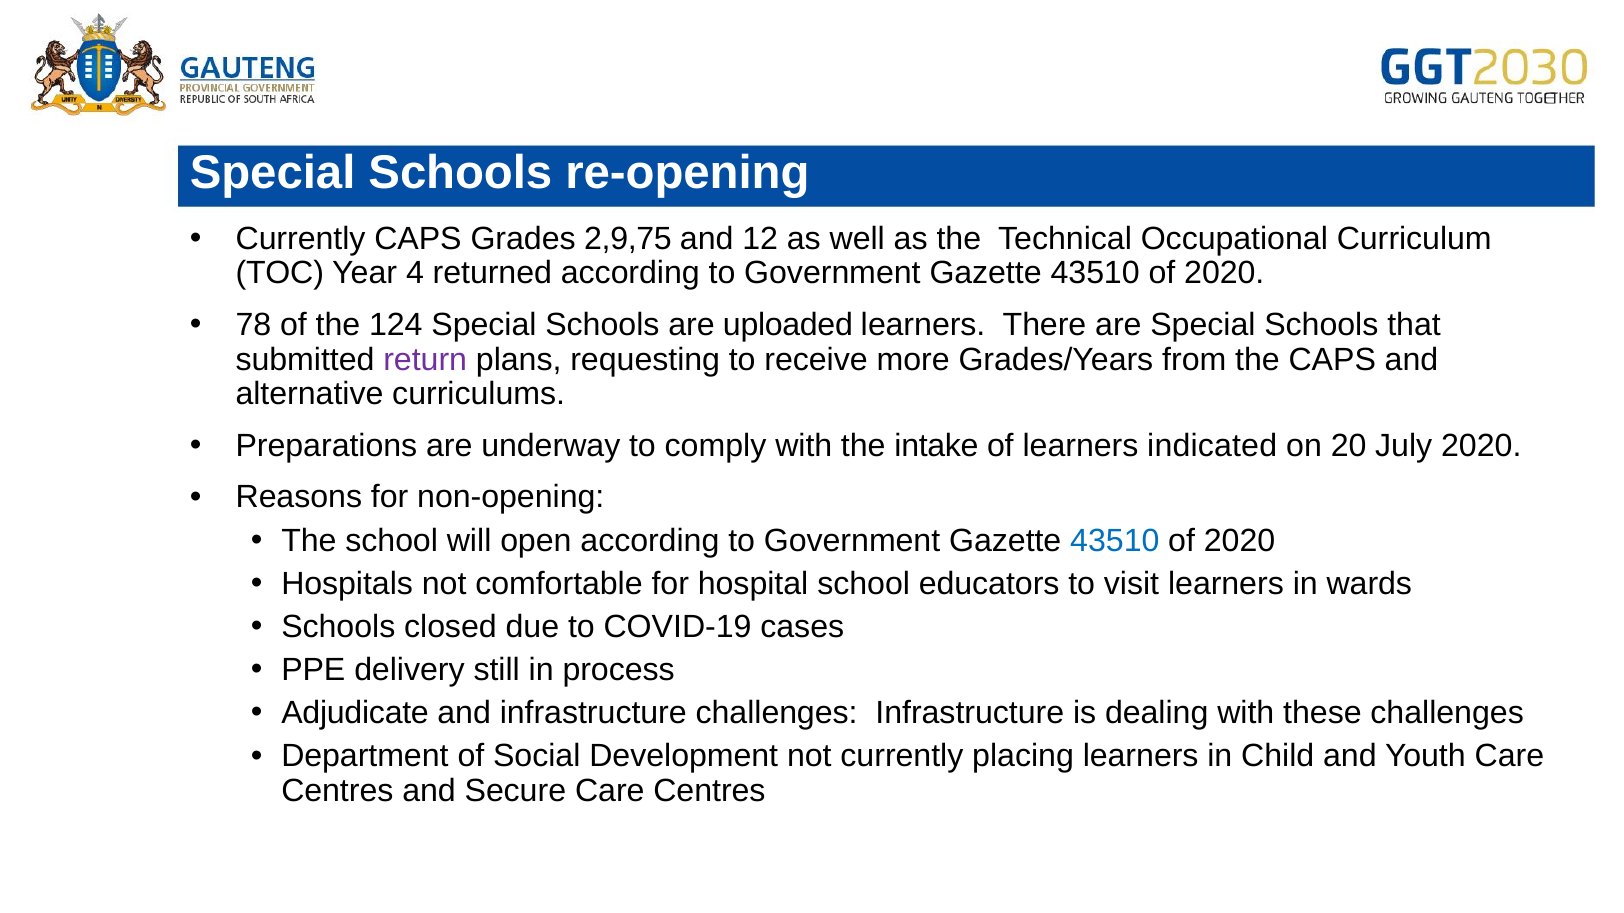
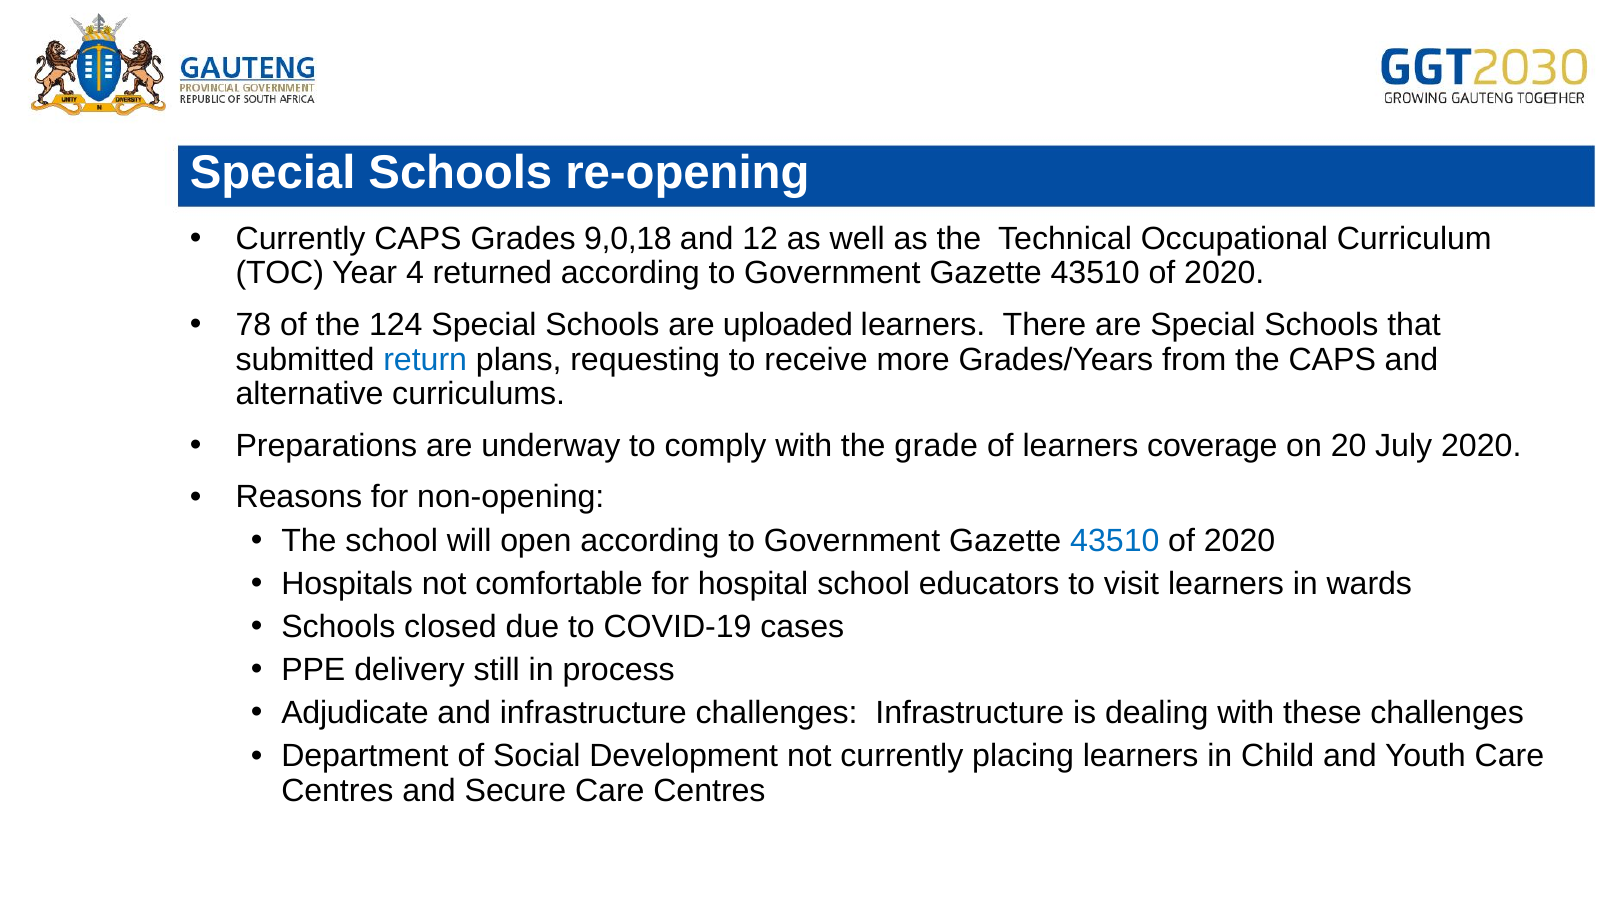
2,9,75: 2,9,75 -> 9,0,18 (628, 239)
return colour: purple -> blue (425, 360)
intake: intake -> grade (936, 446)
indicated: indicated -> coverage (1212, 446)
